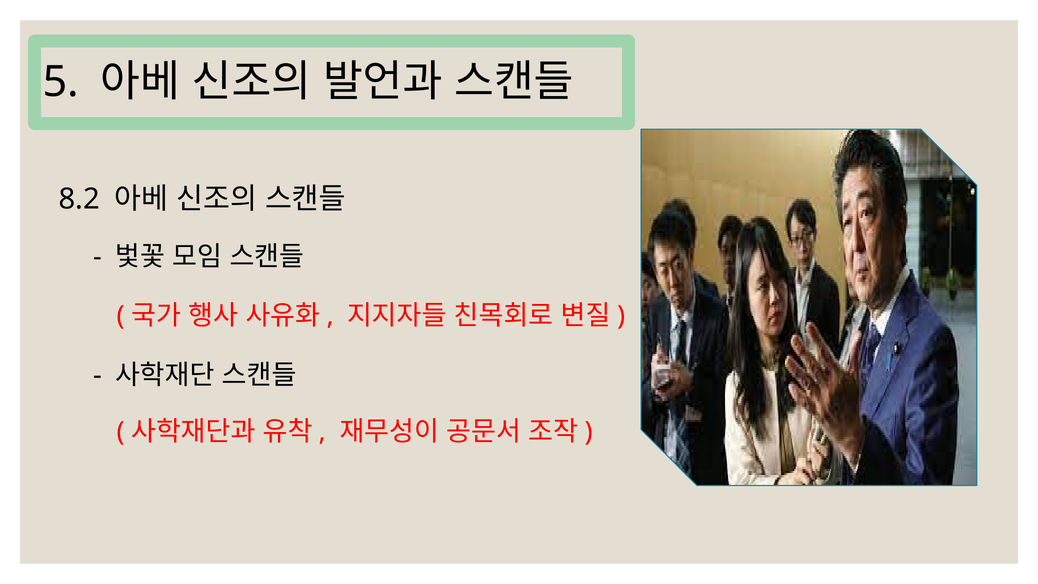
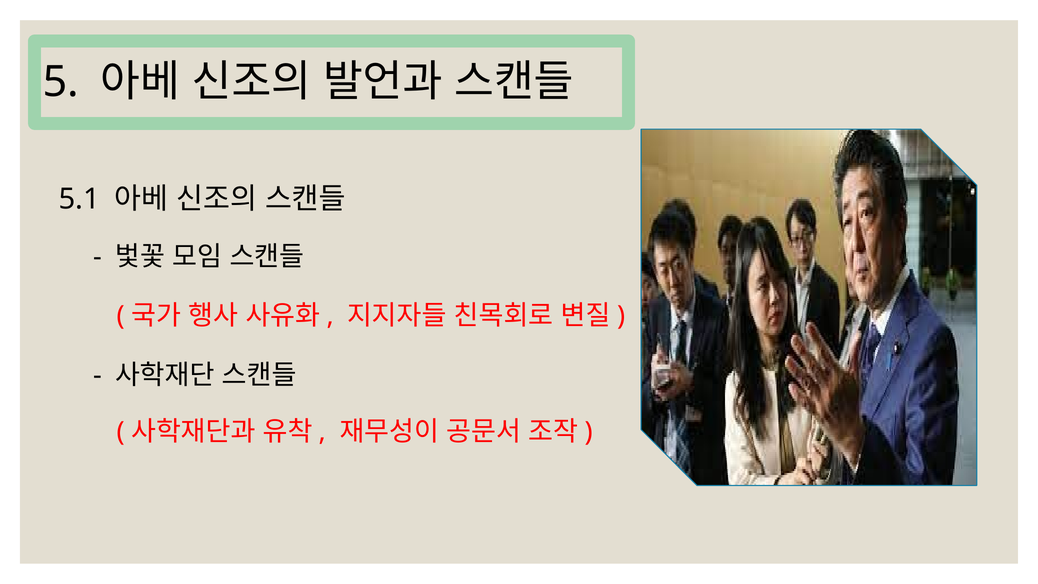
8.2: 8.2 -> 5.1 (79, 199)
